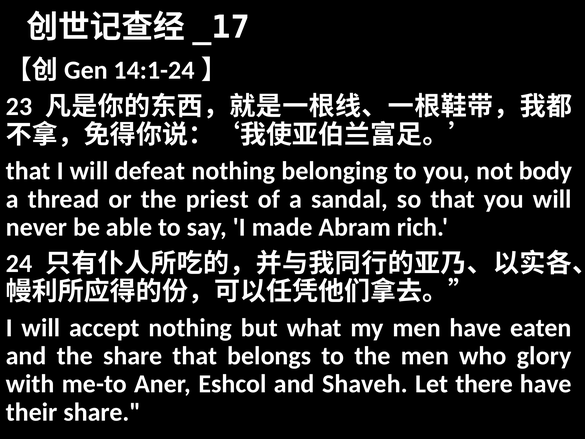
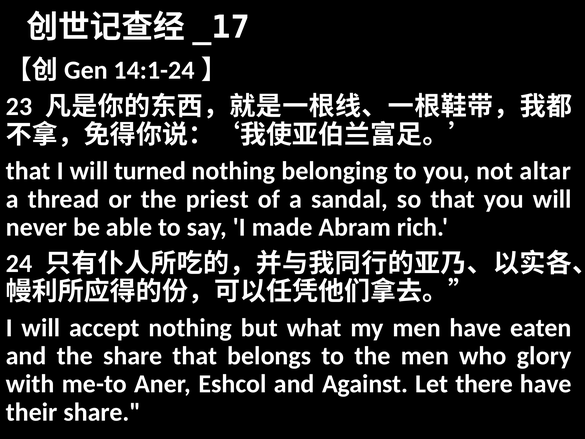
defeat: defeat -> turned (150, 171)
body: body -> altar (545, 171)
Shaveh: Shaveh -> Against (365, 384)
